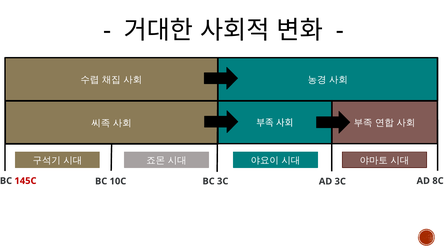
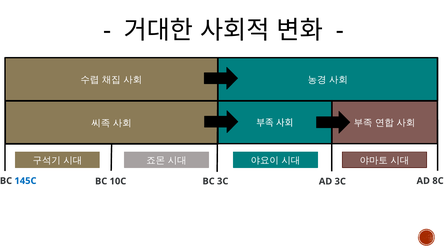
145C colour: red -> blue (25, 180)
